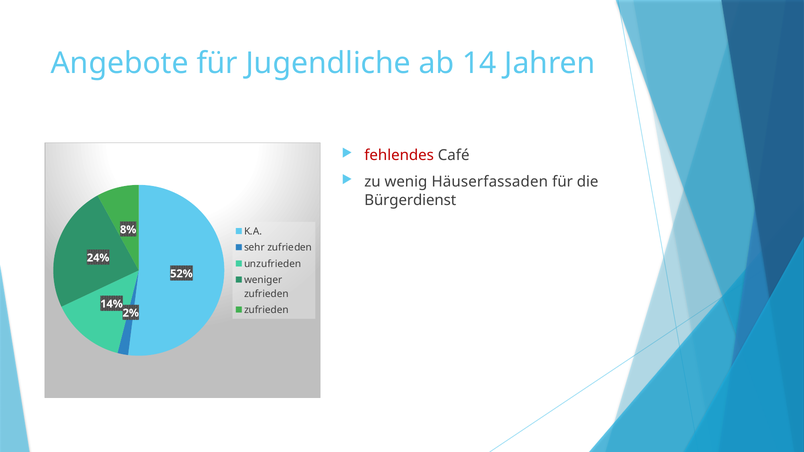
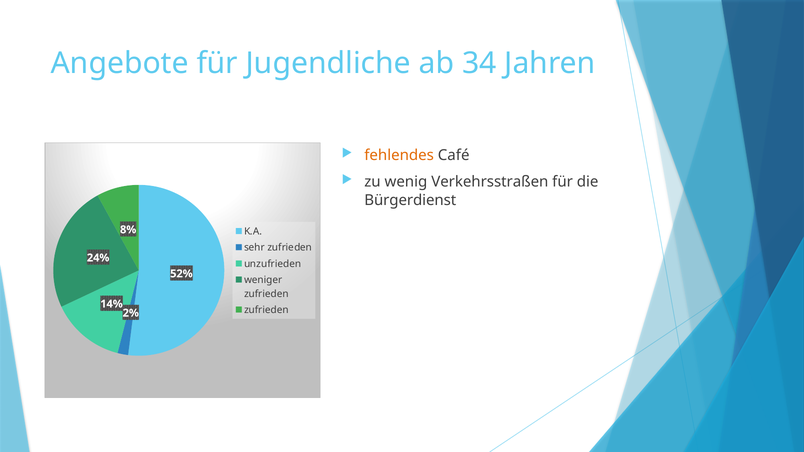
14: 14 -> 34 (479, 63)
fehlendes colour: red -> orange (399, 156)
Häuserfassaden: Häuserfassaden -> Verkehrsstraßen (490, 182)
